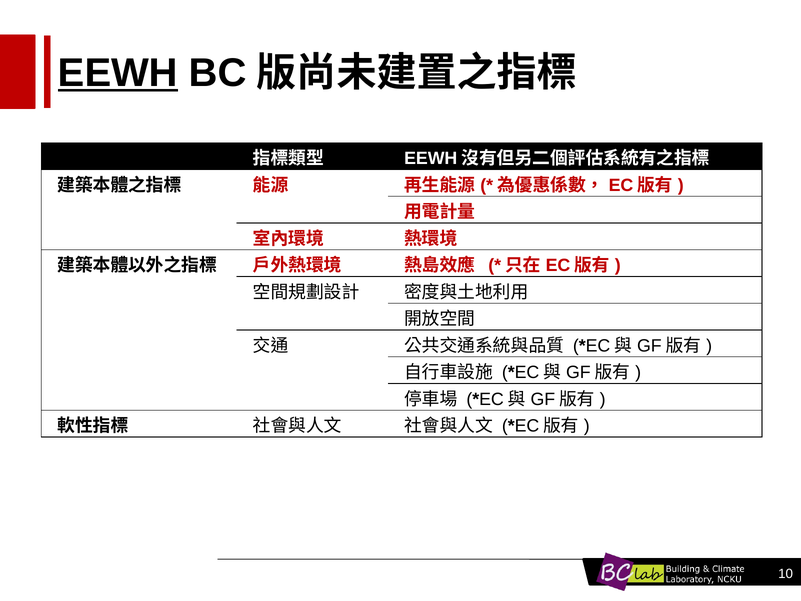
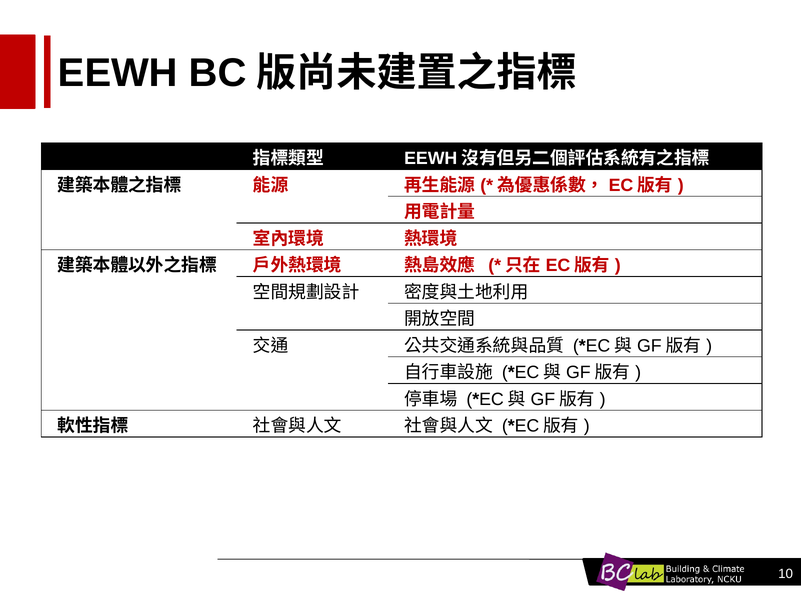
EEWH underline: present -> none (118, 73)
